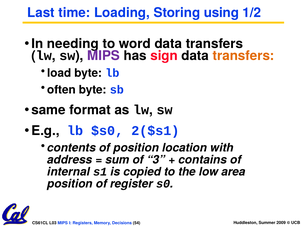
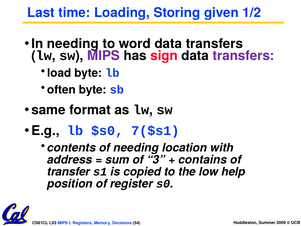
using: using -> given (221, 13)
transfers colour: orange -> purple (244, 56)
2($s1: 2($s1 -> 7($s1 (155, 130)
of position: position -> needing (136, 148)
internal: internal -> transfer (69, 172)
area: area -> help (233, 172)
